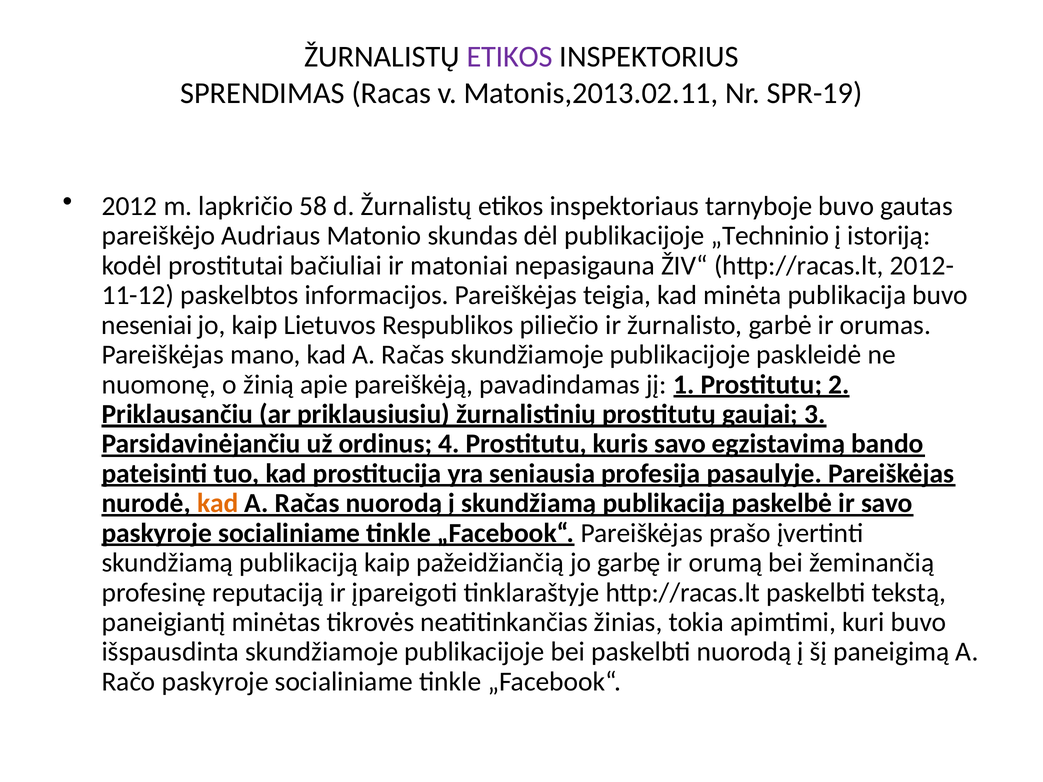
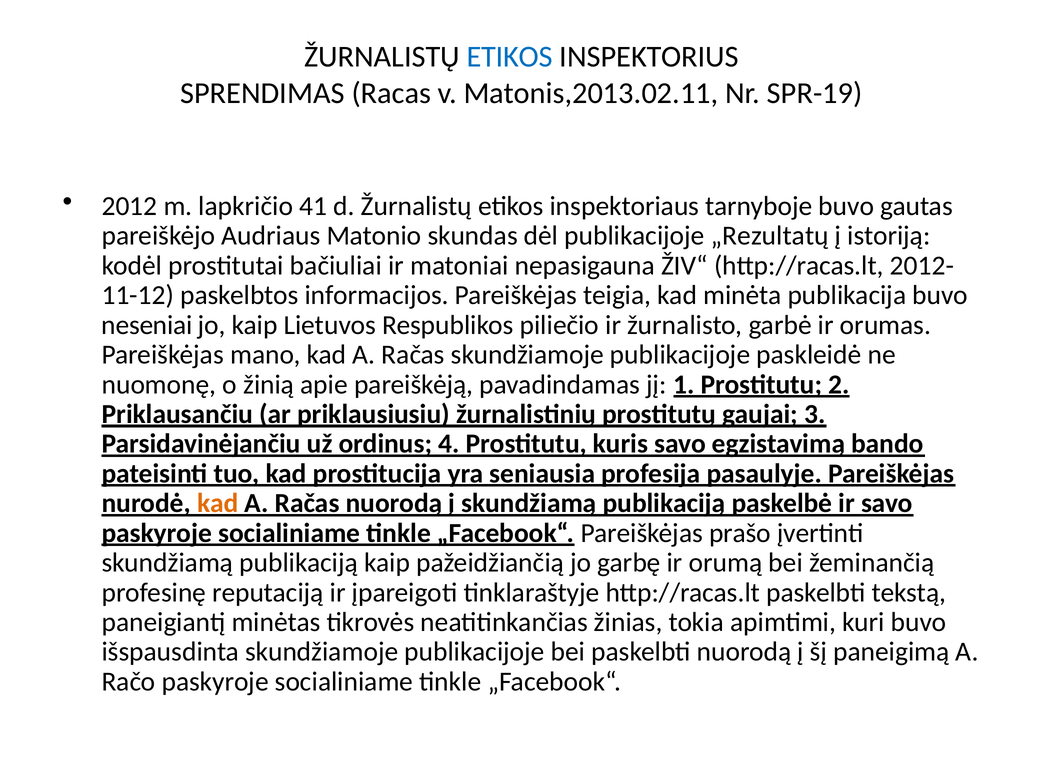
ETIKOS colour: purple -> blue (510, 57)
58: 58 -> 41 (313, 206)
„Techninio: „Techninio -> „Rezultatų (770, 236)
